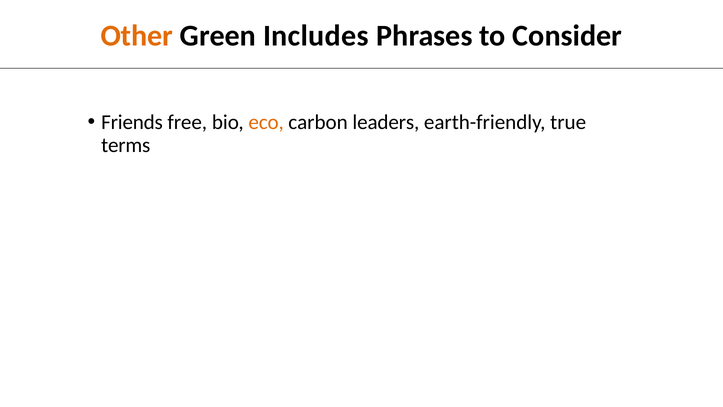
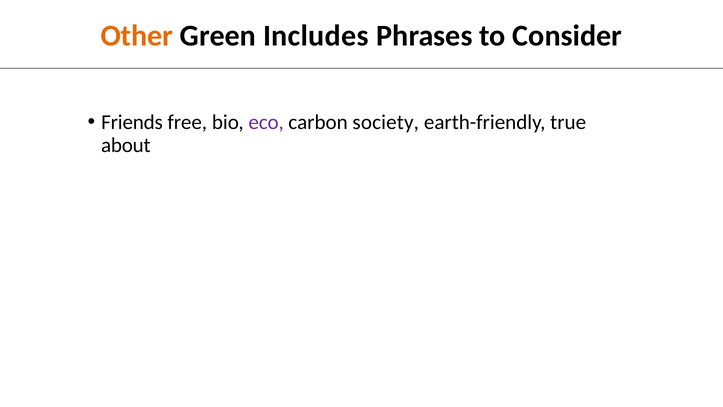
eco colour: orange -> purple (266, 122)
leaders: leaders -> society (386, 122)
terms: terms -> about (126, 145)
